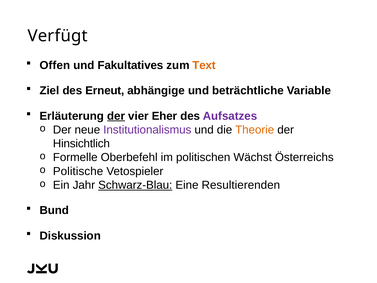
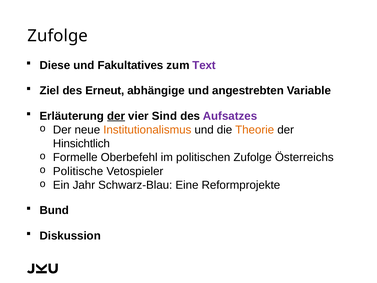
Verfügt: Verfügt -> Zufolge (58, 36)
Offen: Offen -> Diese (55, 65)
Text colour: orange -> purple (204, 65)
beträchtliche: beträchtliche -> angestrebten (248, 91)
Eher: Eher -> Sind (164, 116)
Institutionalismus colour: purple -> orange (147, 130)
politischen Wächst: Wächst -> Zufolge (253, 157)
Schwarz-Blau underline: present -> none (135, 185)
Resultierenden: Resultierenden -> Reformprojekte (241, 185)
